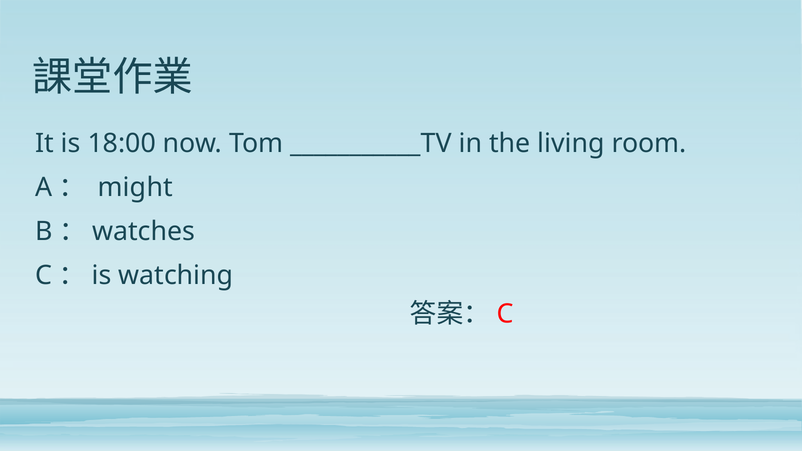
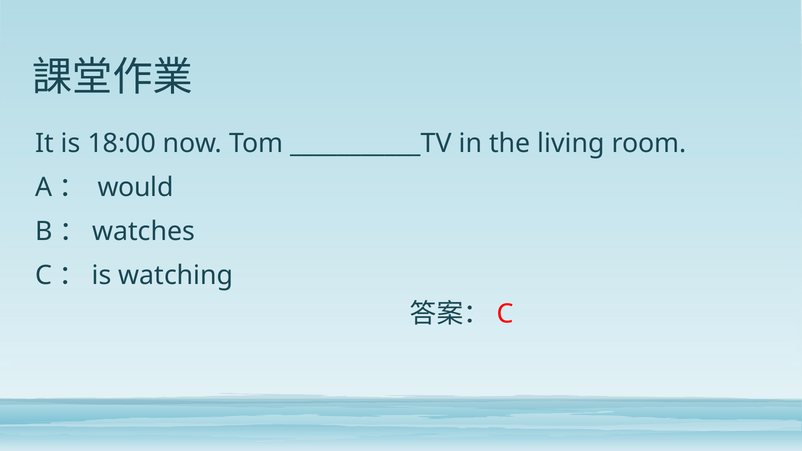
might: might -> would (136, 187)
